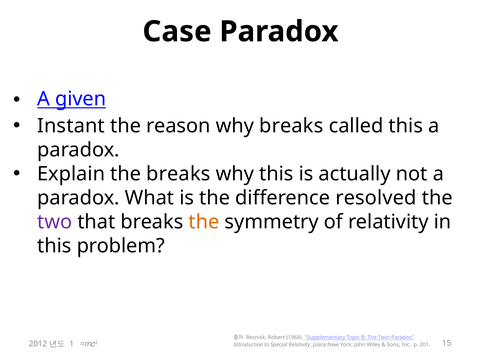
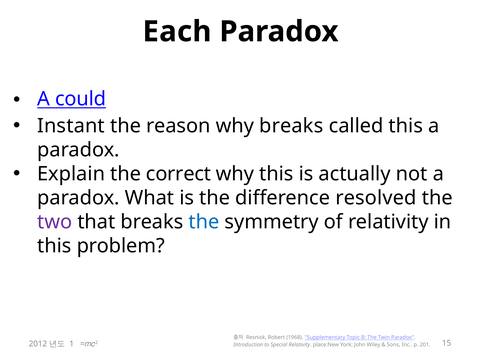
Case: Case -> Each (177, 32)
given: given -> could (81, 99)
the breaks: breaks -> correct (179, 174)
the colour: orange -> blue (204, 222)
